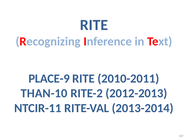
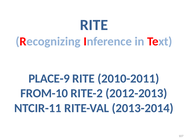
THAN-10: THAN-10 -> FROM-10 (44, 94)
